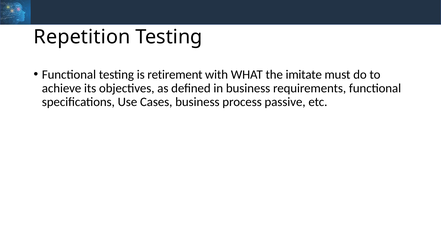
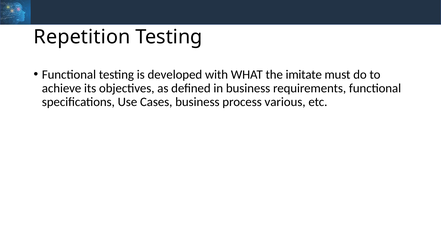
retirement: retirement -> developed (175, 74)
passive: passive -> various (285, 102)
